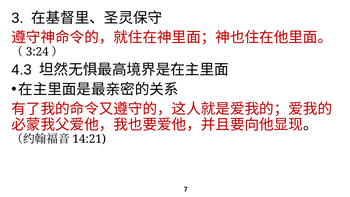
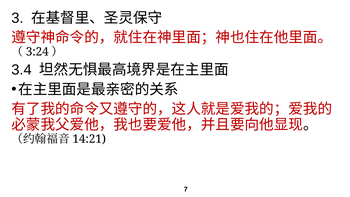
4.3: 4.3 -> 3.4 (21, 70)
